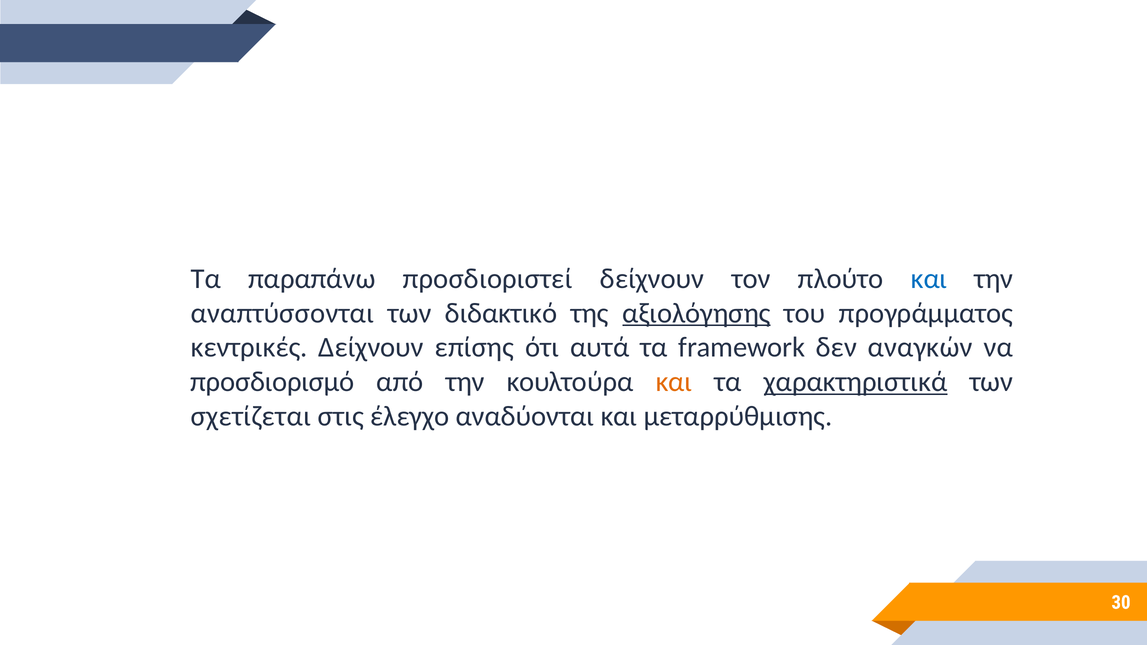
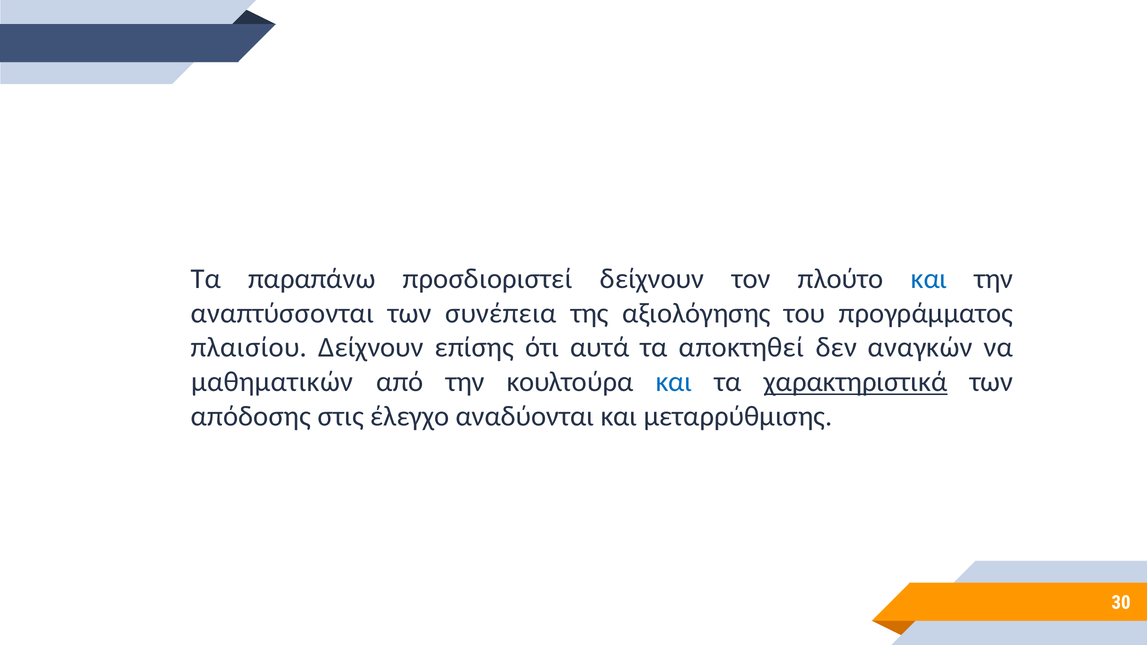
διδακτικό: διδακτικό -> συνέπεια (501, 313)
αξιολόγησης underline: present -> none (696, 313)
κεντρικές: κεντρικές -> πλαισίου (249, 348)
framework: framework -> αποκτηθεί (742, 348)
προσδιορισμό: προσδιορισμό -> μαθηματικών (272, 382)
και colour: orange -> blue (674, 382)
σχετίζεται: σχετίζεται -> απόδοσης (251, 416)
